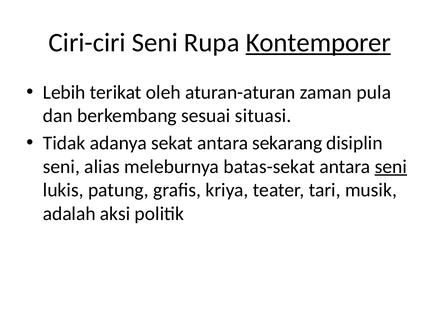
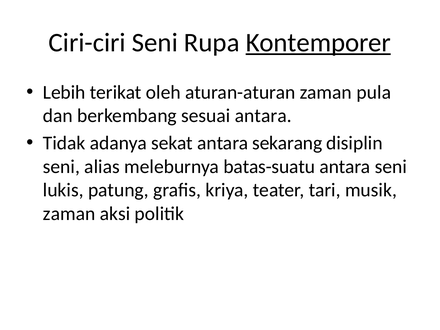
sesuai situasi: situasi -> antara (263, 116)
batas-sekat: batas-sekat -> batas-suatu (269, 167)
seni underline: present -> none (391, 167)
adalah: adalah -> zaman (69, 214)
